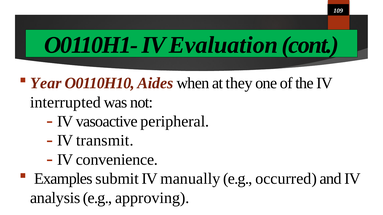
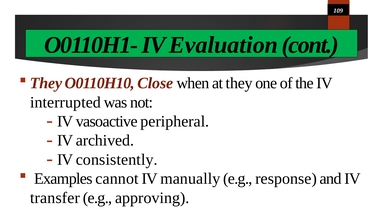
Year: Year -> They (46, 83)
Aides: Aides -> Close (155, 83)
transmit: transmit -> archived (105, 141)
convenience: convenience -> consistently (117, 160)
submit: submit -> cannot (117, 179)
occurred: occurred -> response (286, 179)
analysis: analysis -> transfer (55, 198)
